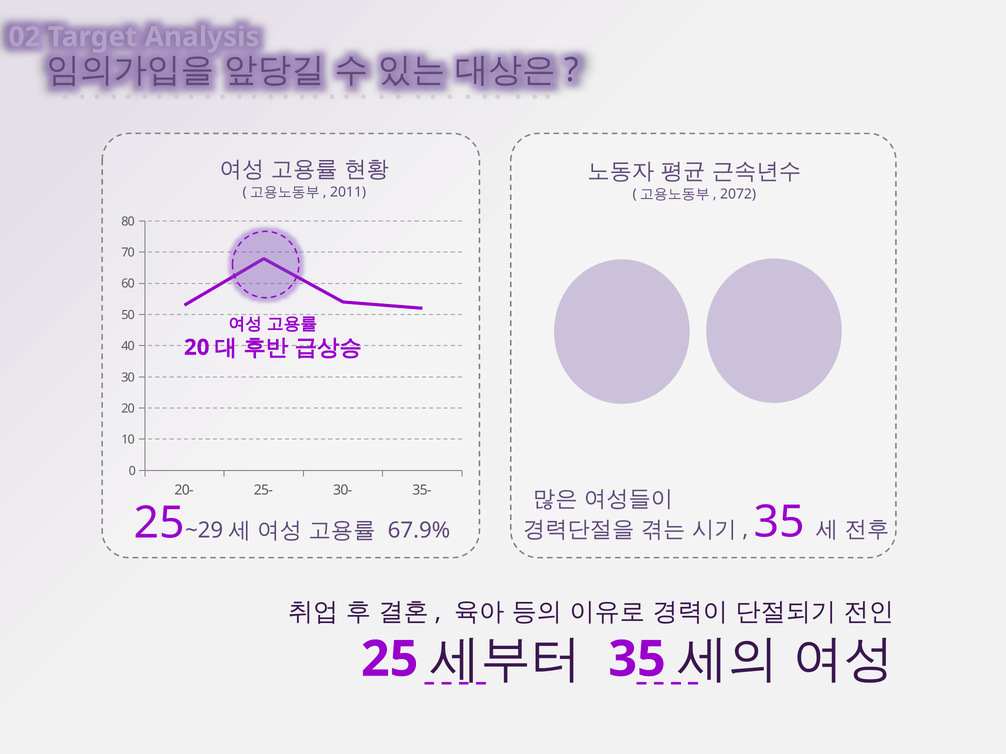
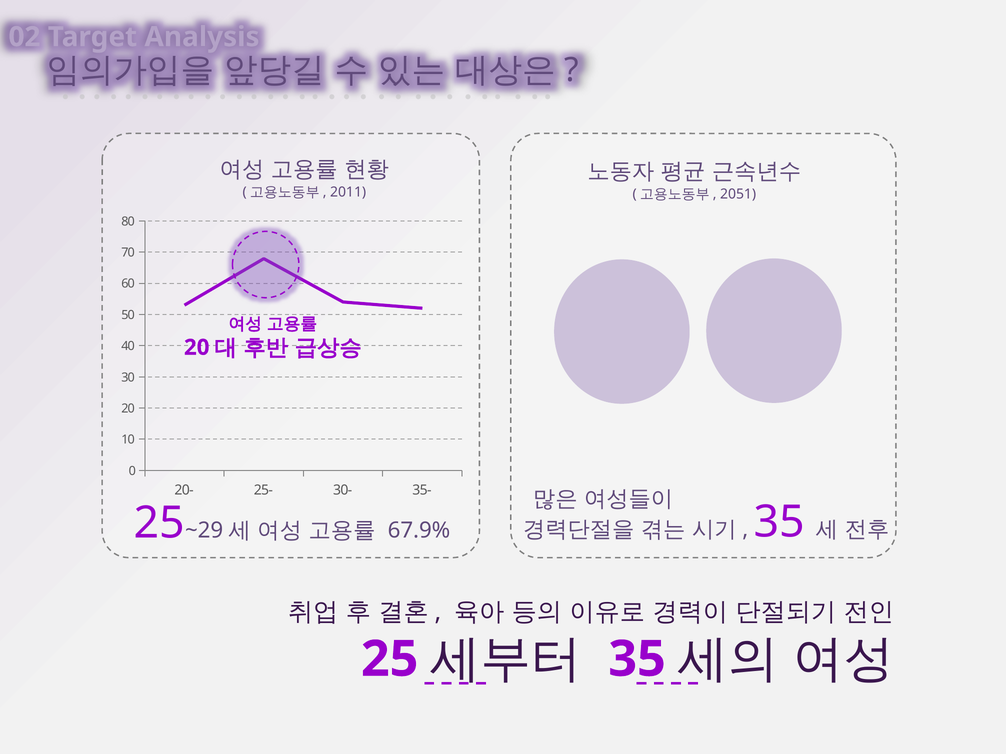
2072: 2072 -> 2051 (738, 194)
